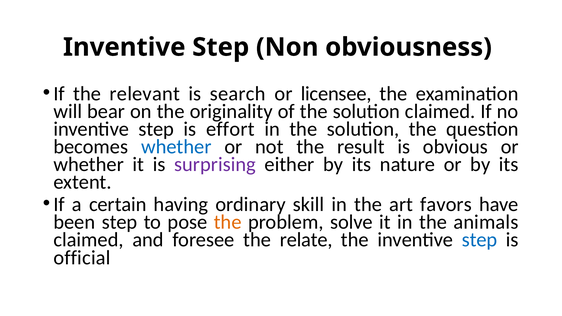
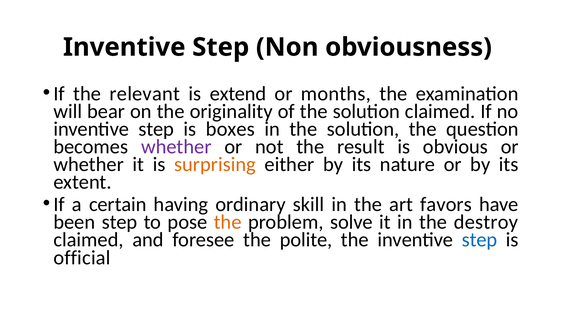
search: search -> extend (238, 94)
licensee: licensee -> months (336, 94)
effort: effort -> boxes (230, 129)
whether colour: blue -> purple (176, 147)
surprising colour: purple -> orange (215, 164)
animals: animals -> destroy (486, 222)
relate: relate -> polite (306, 240)
